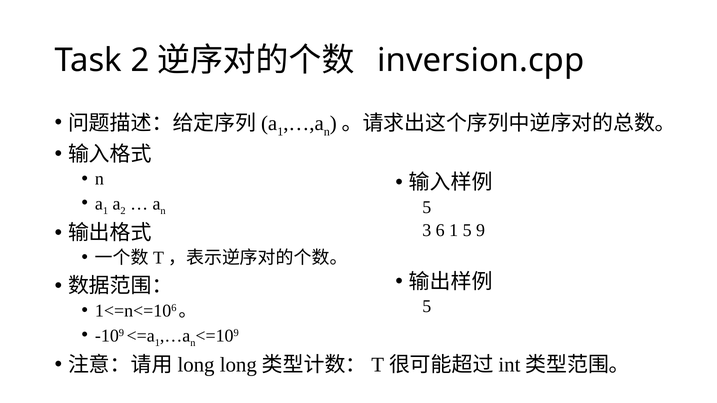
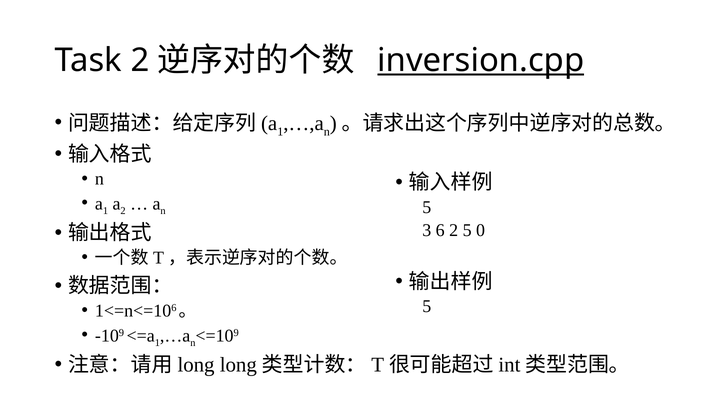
inversion.cpp underline: none -> present (481, 60)
6 1: 1 -> 2 (454, 230)
9: 9 -> 0 (481, 230)
